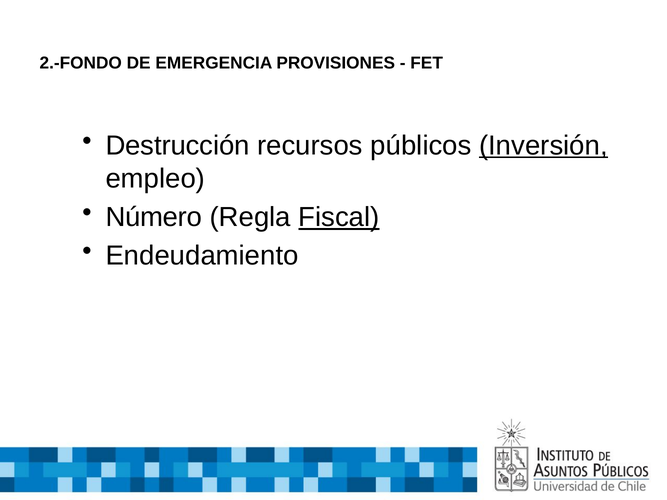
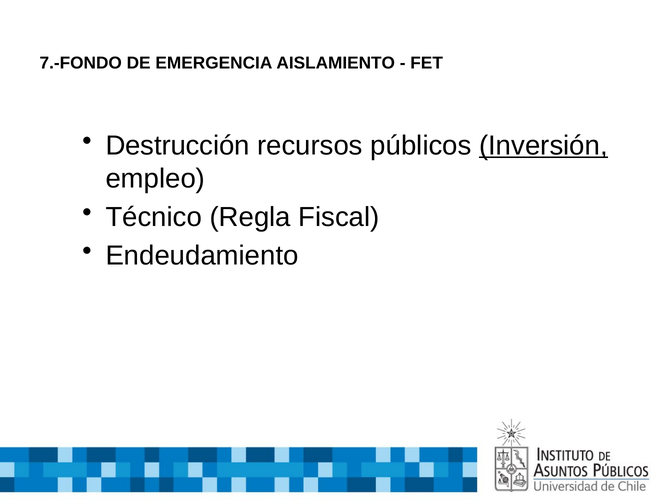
2.-FONDO: 2.-FONDO -> 7.-FONDO (81, 63)
PROVISIONES: PROVISIONES -> AISLAMIENTO (336, 63)
Número: Número -> Técnico (154, 217)
Fiscal underline: present -> none (339, 217)
